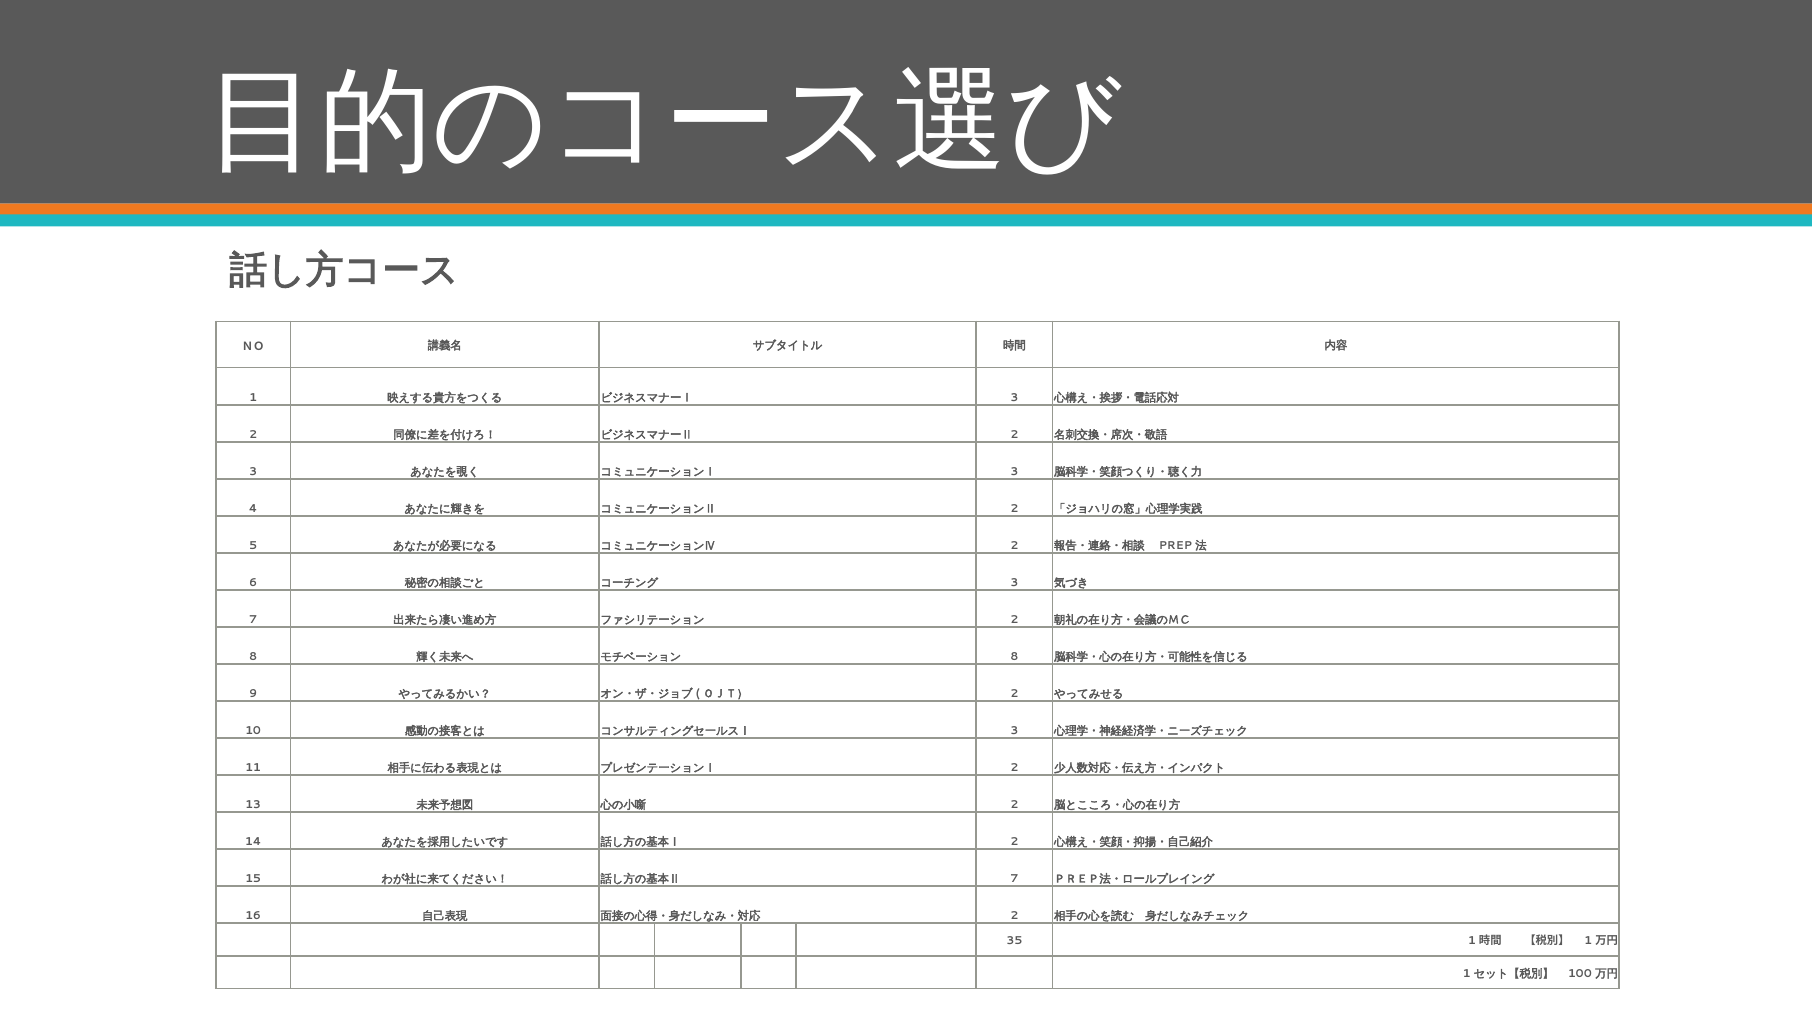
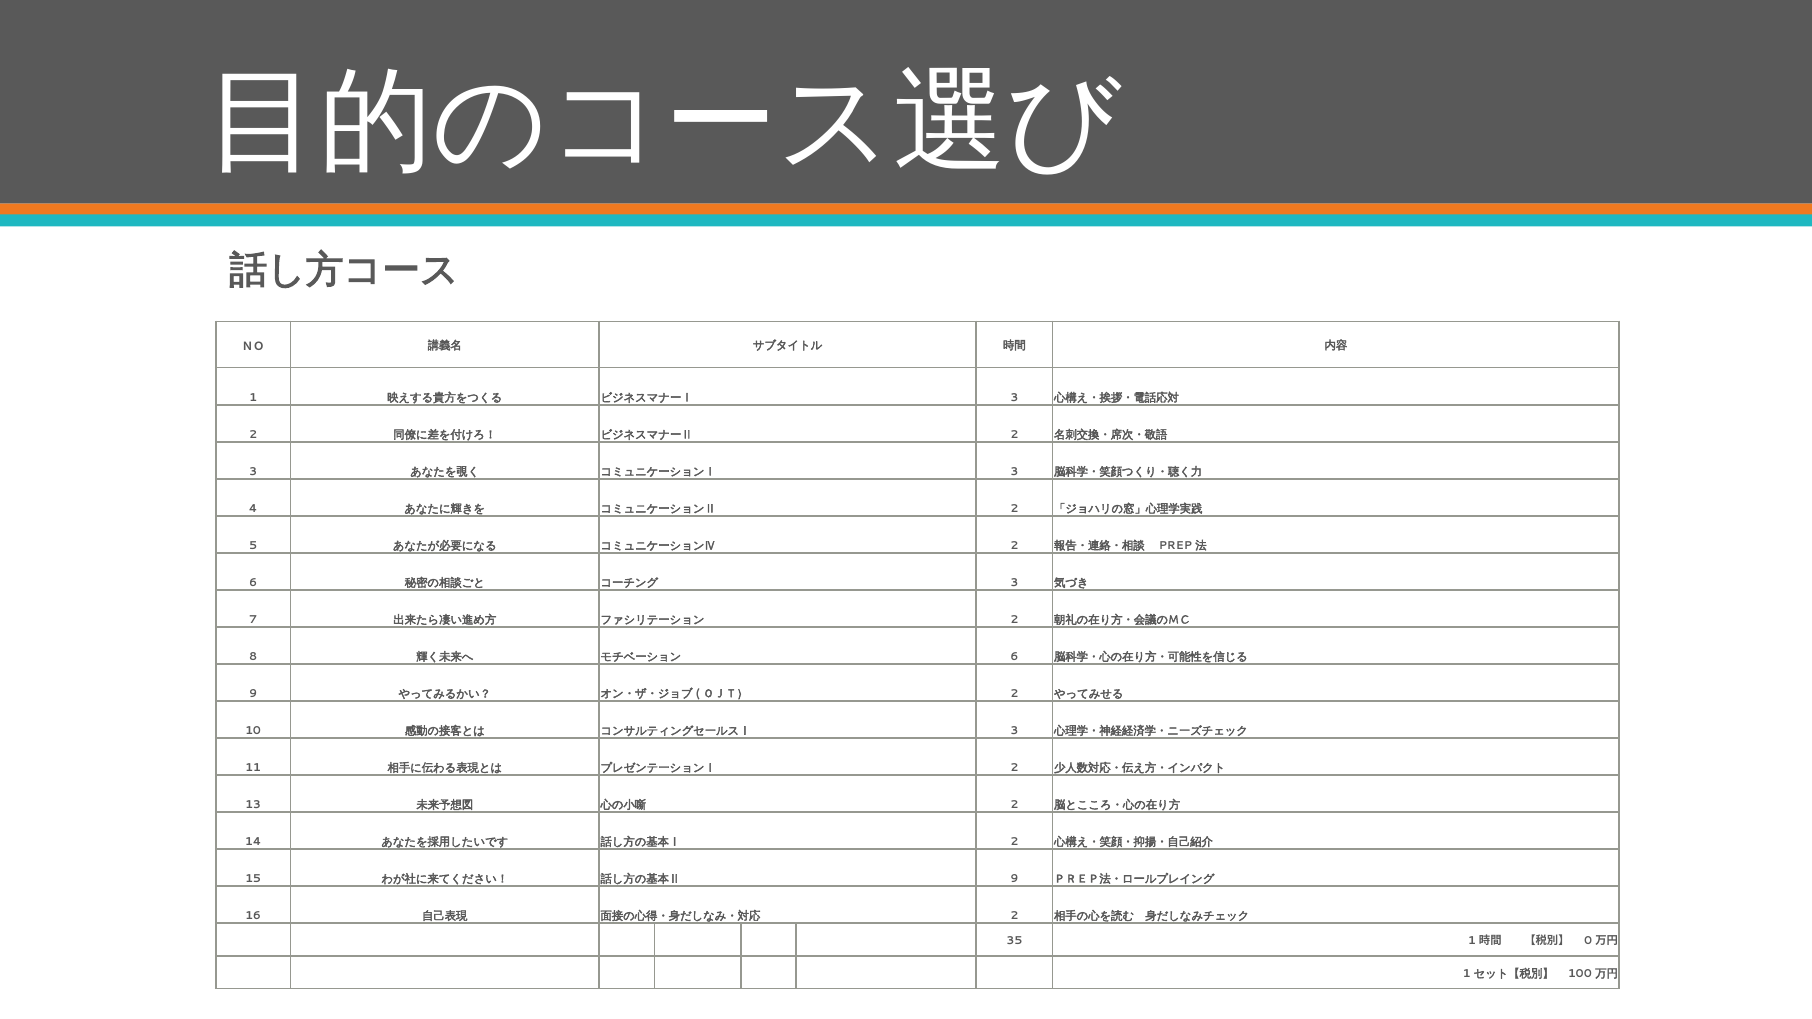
8: 8 -> 6 (1015, 657)
7: 7 -> 9 (1015, 879)
1: 1 -> 0 (1588, 941)
